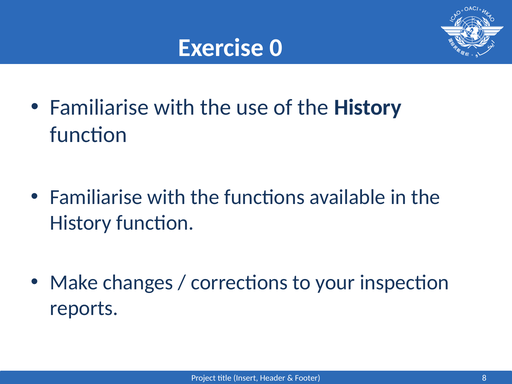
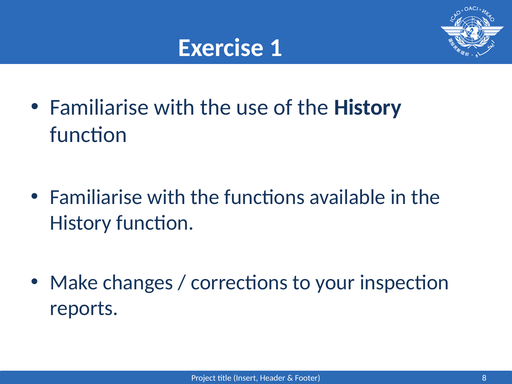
0: 0 -> 1 (276, 48)
